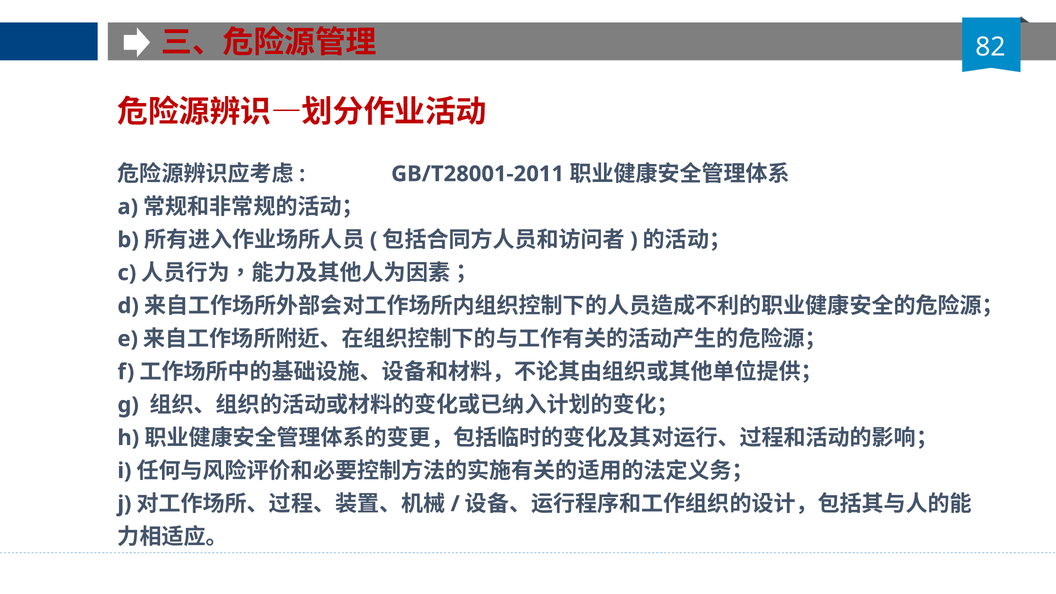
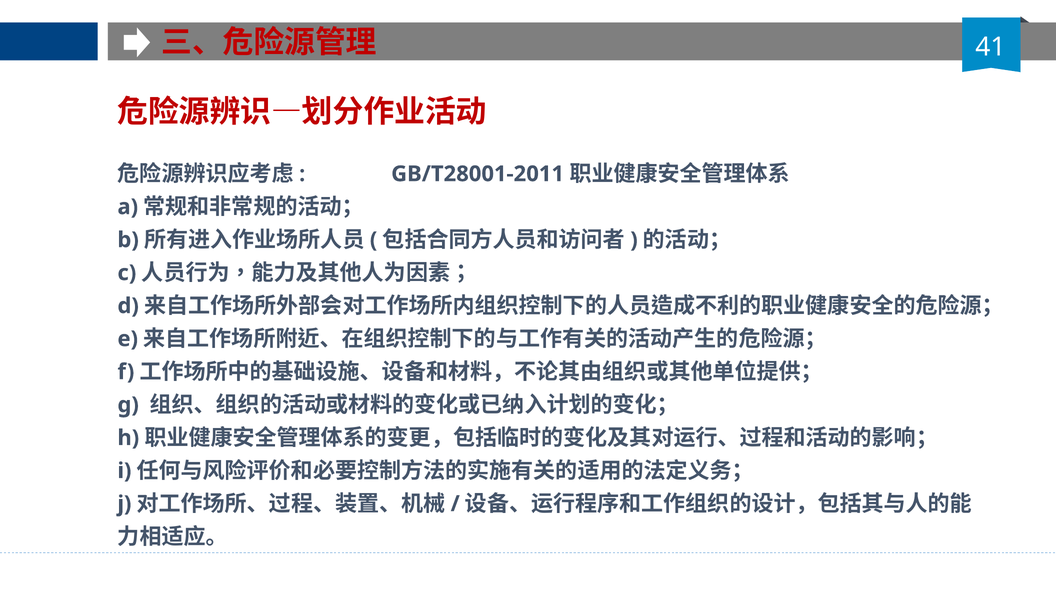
82: 82 -> 41 (990, 47)
